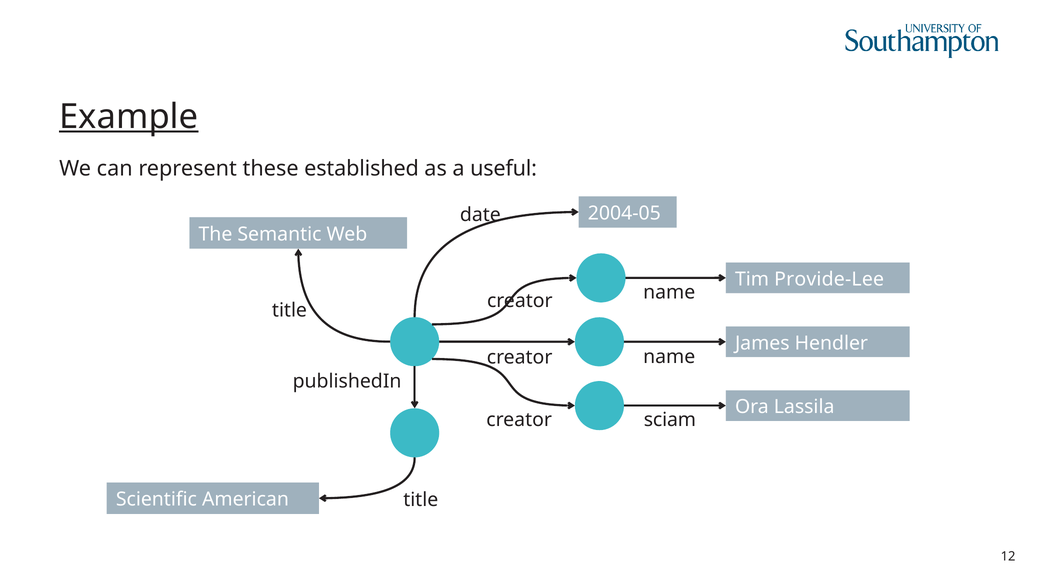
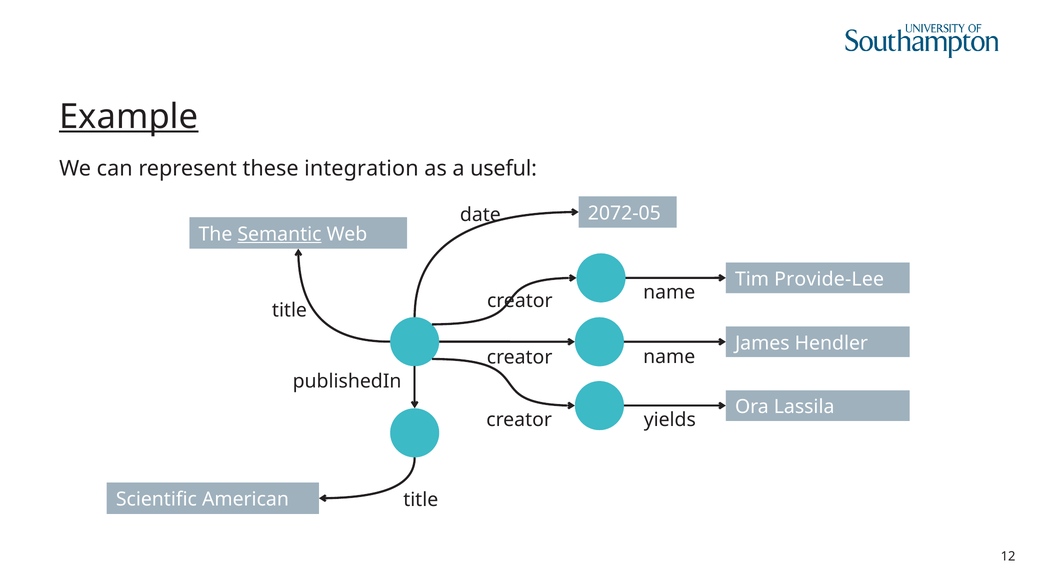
established: established -> integration (361, 169)
2004-05: 2004-05 -> 2072-05 (624, 213)
Semantic underline: none -> present (279, 234)
sciam: sciam -> yields (670, 420)
